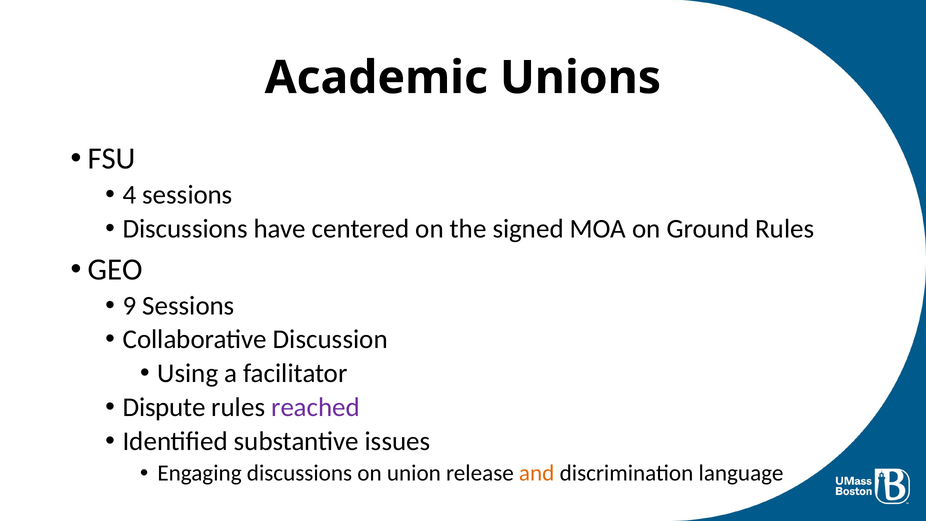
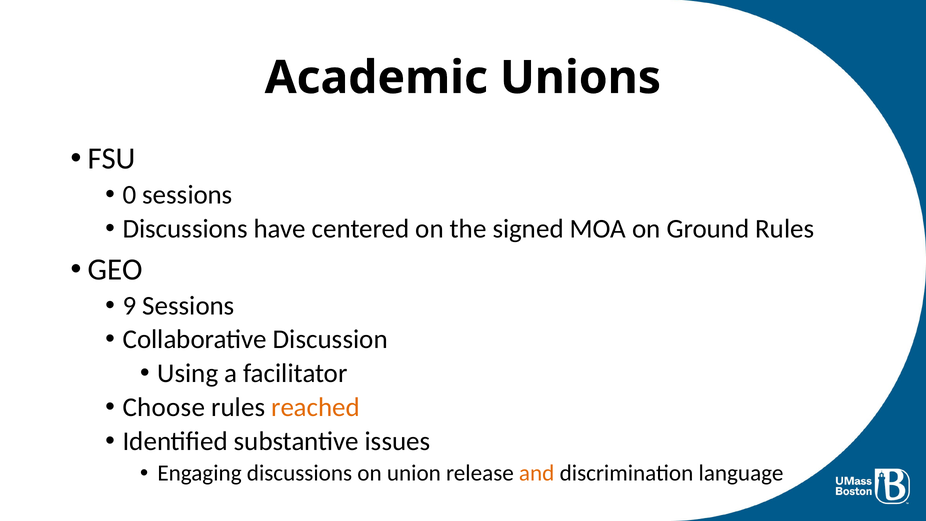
4: 4 -> 0 (130, 195)
Dispute: Dispute -> Choose (164, 407)
reached colour: purple -> orange (315, 407)
